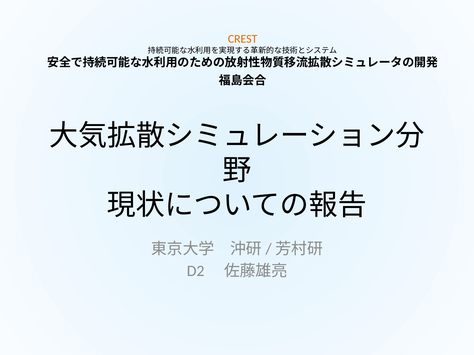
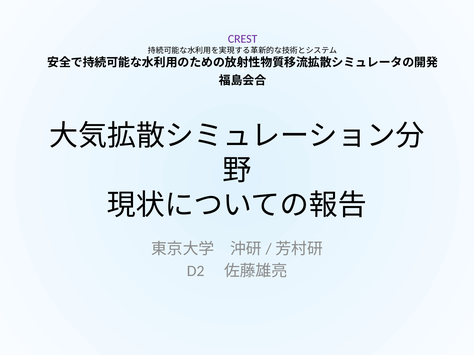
CREST colour: orange -> purple (243, 39)
